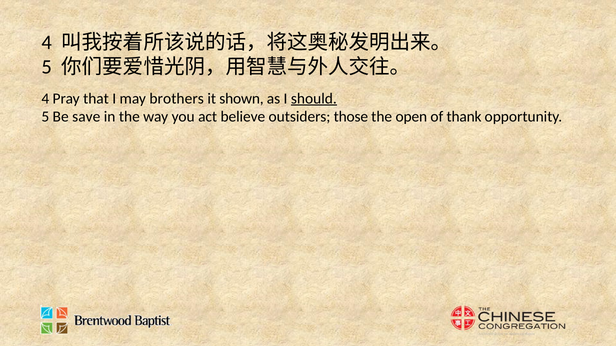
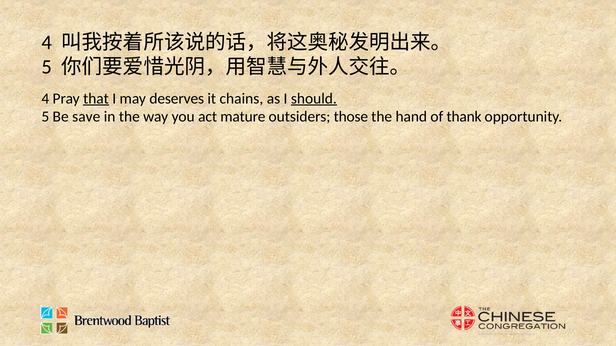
that underline: none -> present (96, 99)
brothers: brothers -> deserves (177, 99)
shown: shown -> chains (241, 99)
believe: believe -> mature (243, 117)
open: open -> hand (411, 117)
